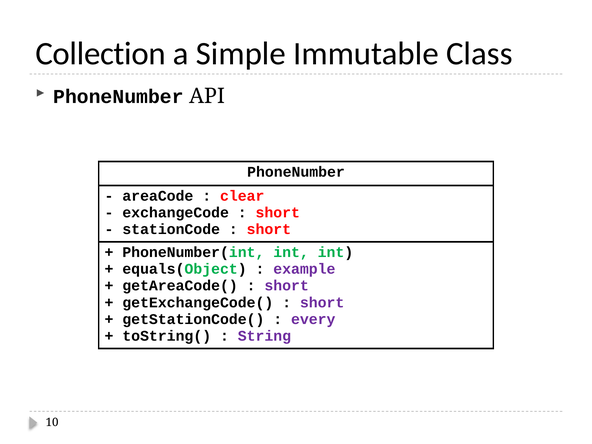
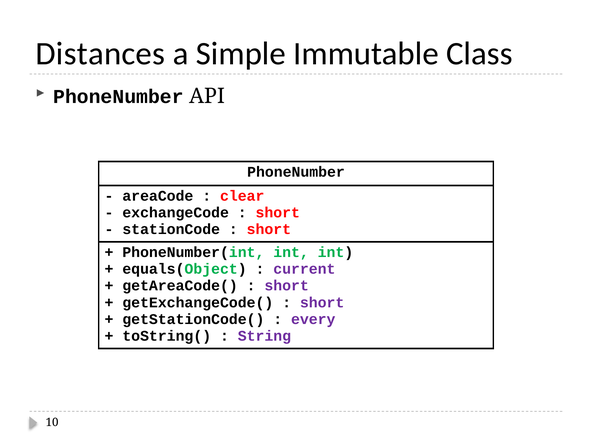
Collection: Collection -> Distances (100, 54)
example: example -> current (304, 269)
